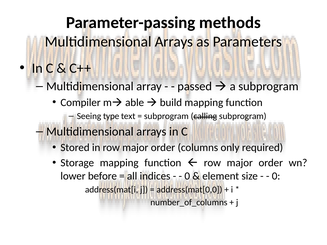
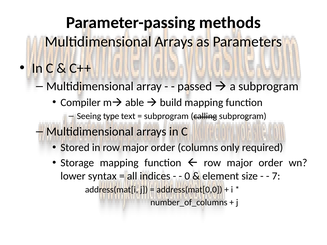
before: before -> syntax (102, 176)
0: 0 -> 7 (276, 176)
